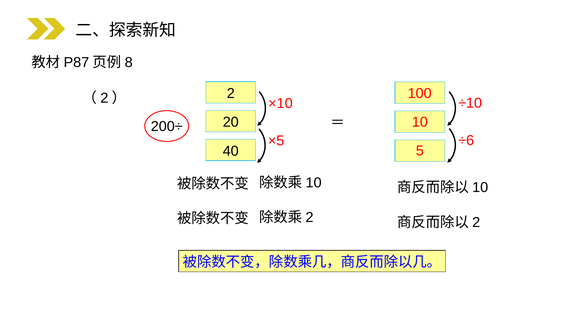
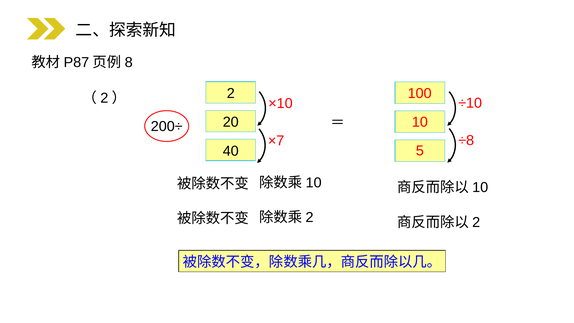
÷6: ÷6 -> ÷8 (466, 140)
×5: ×5 -> ×7 (276, 141)
